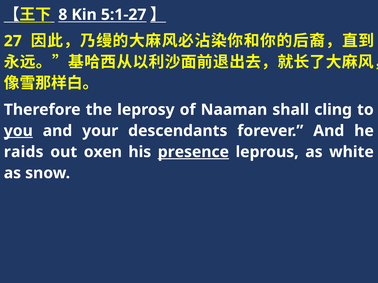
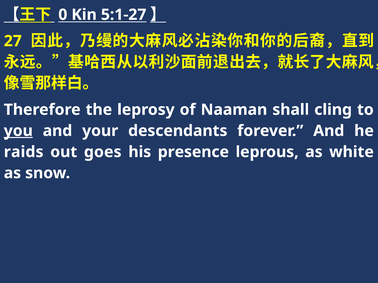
8: 8 -> 0 (63, 15)
oxen: oxen -> goes (103, 152)
presence underline: present -> none (193, 152)
